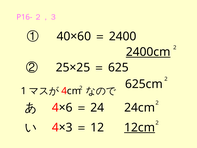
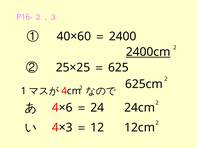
12cm underline: present -> none (140, 127)
